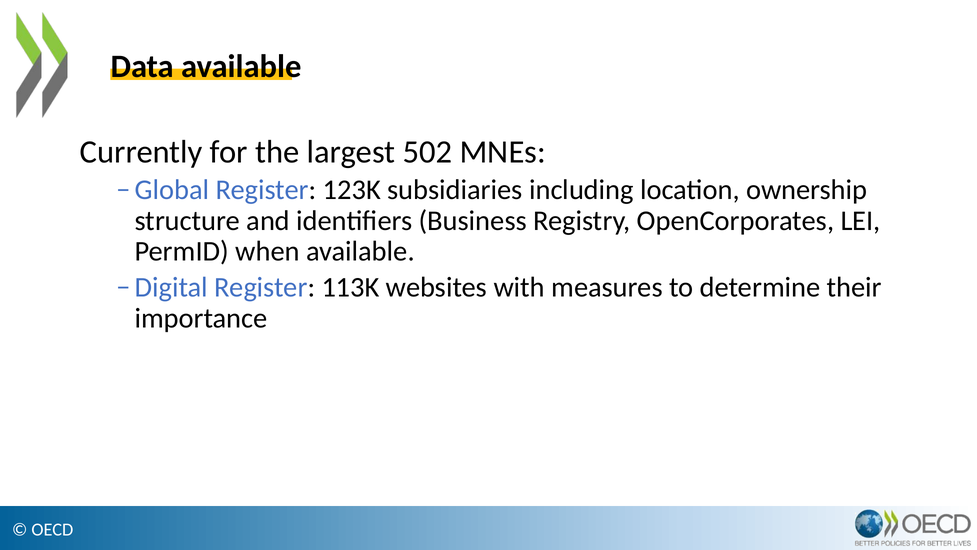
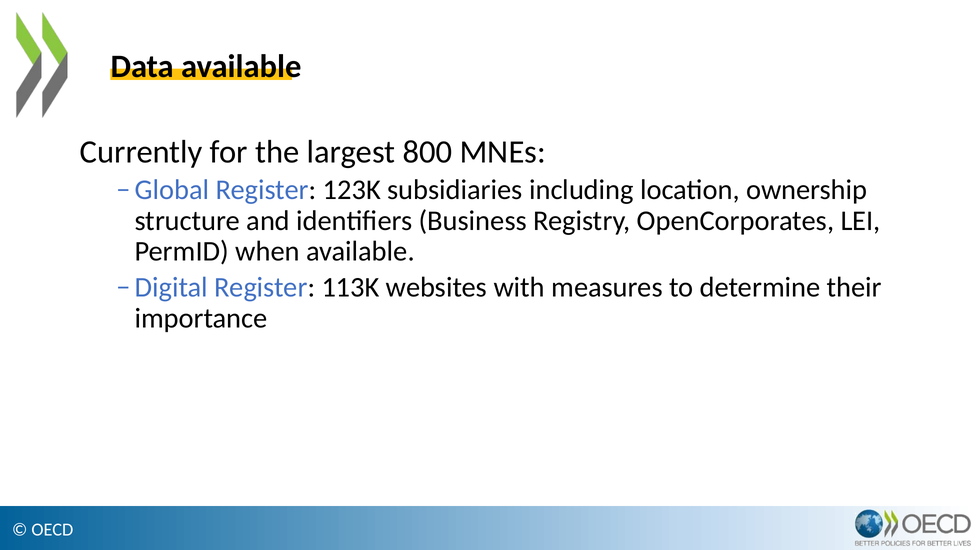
502: 502 -> 800 (427, 152)
